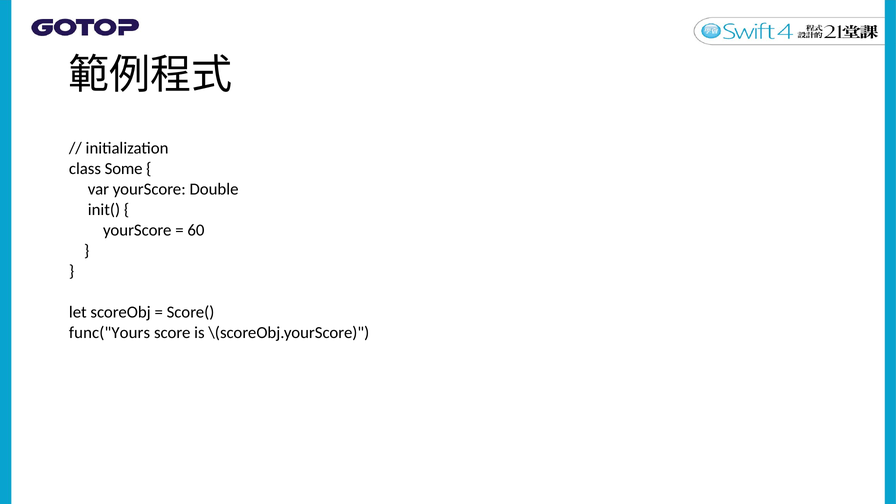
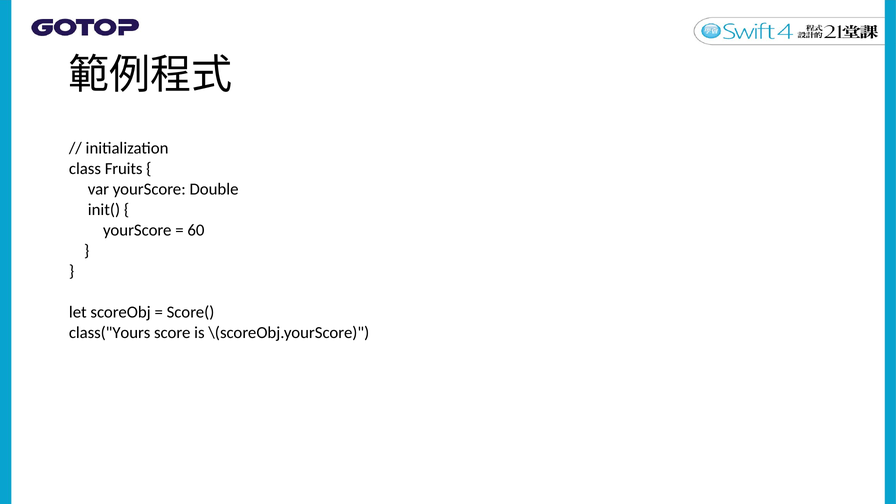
Some: Some -> Fruits (124, 168)
func("Yours: func("Yours -> class("Yours (110, 333)
